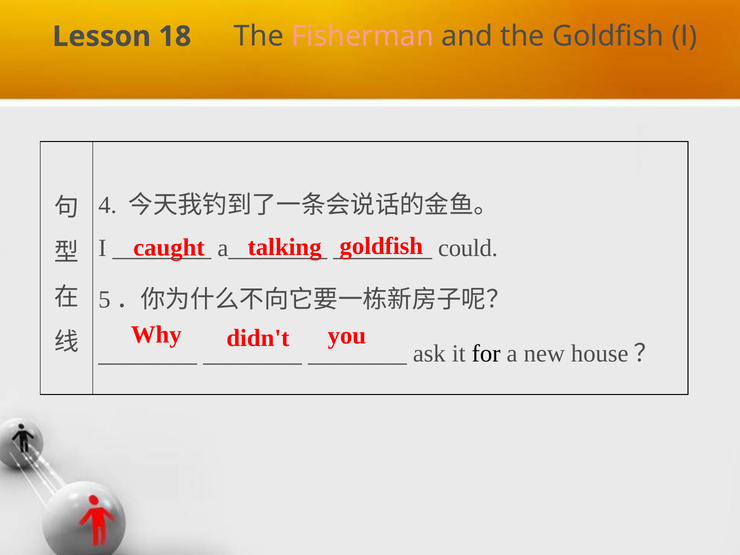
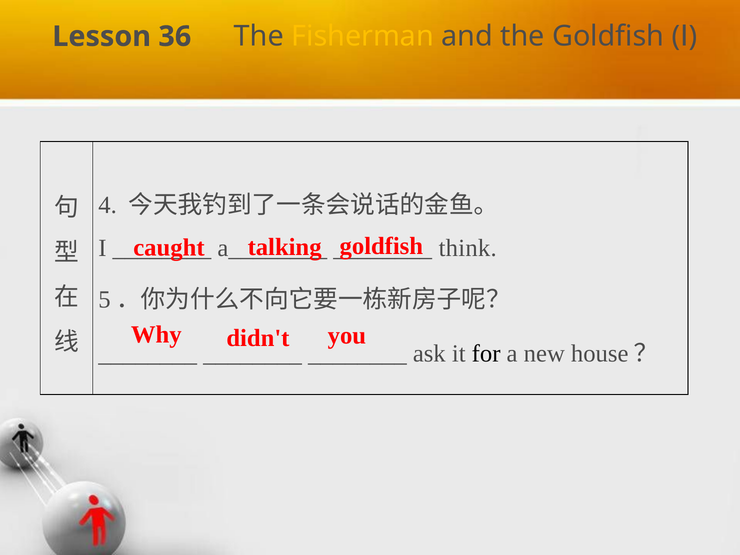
18: 18 -> 36 (175, 36)
Fisherman colour: pink -> yellow (363, 36)
could: could -> think (468, 248)
